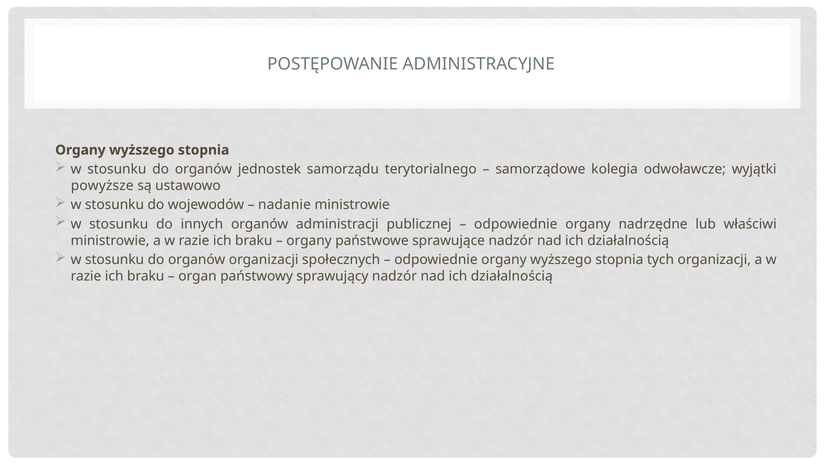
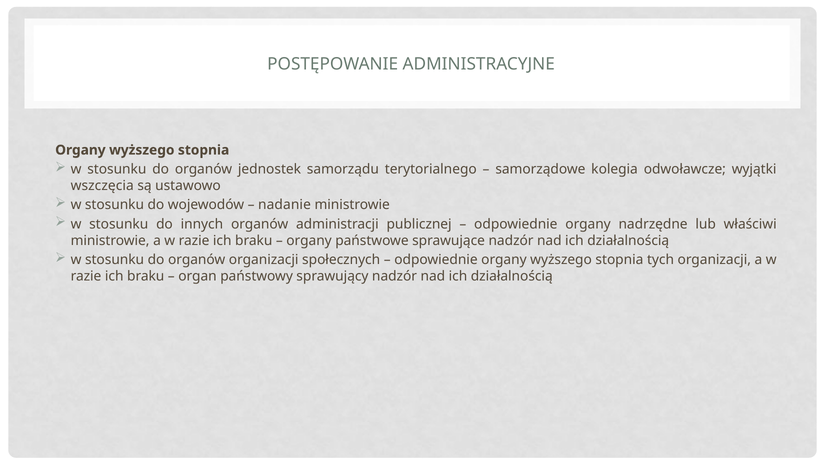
powyższe: powyższe -> wszczęcia (102, 186)
